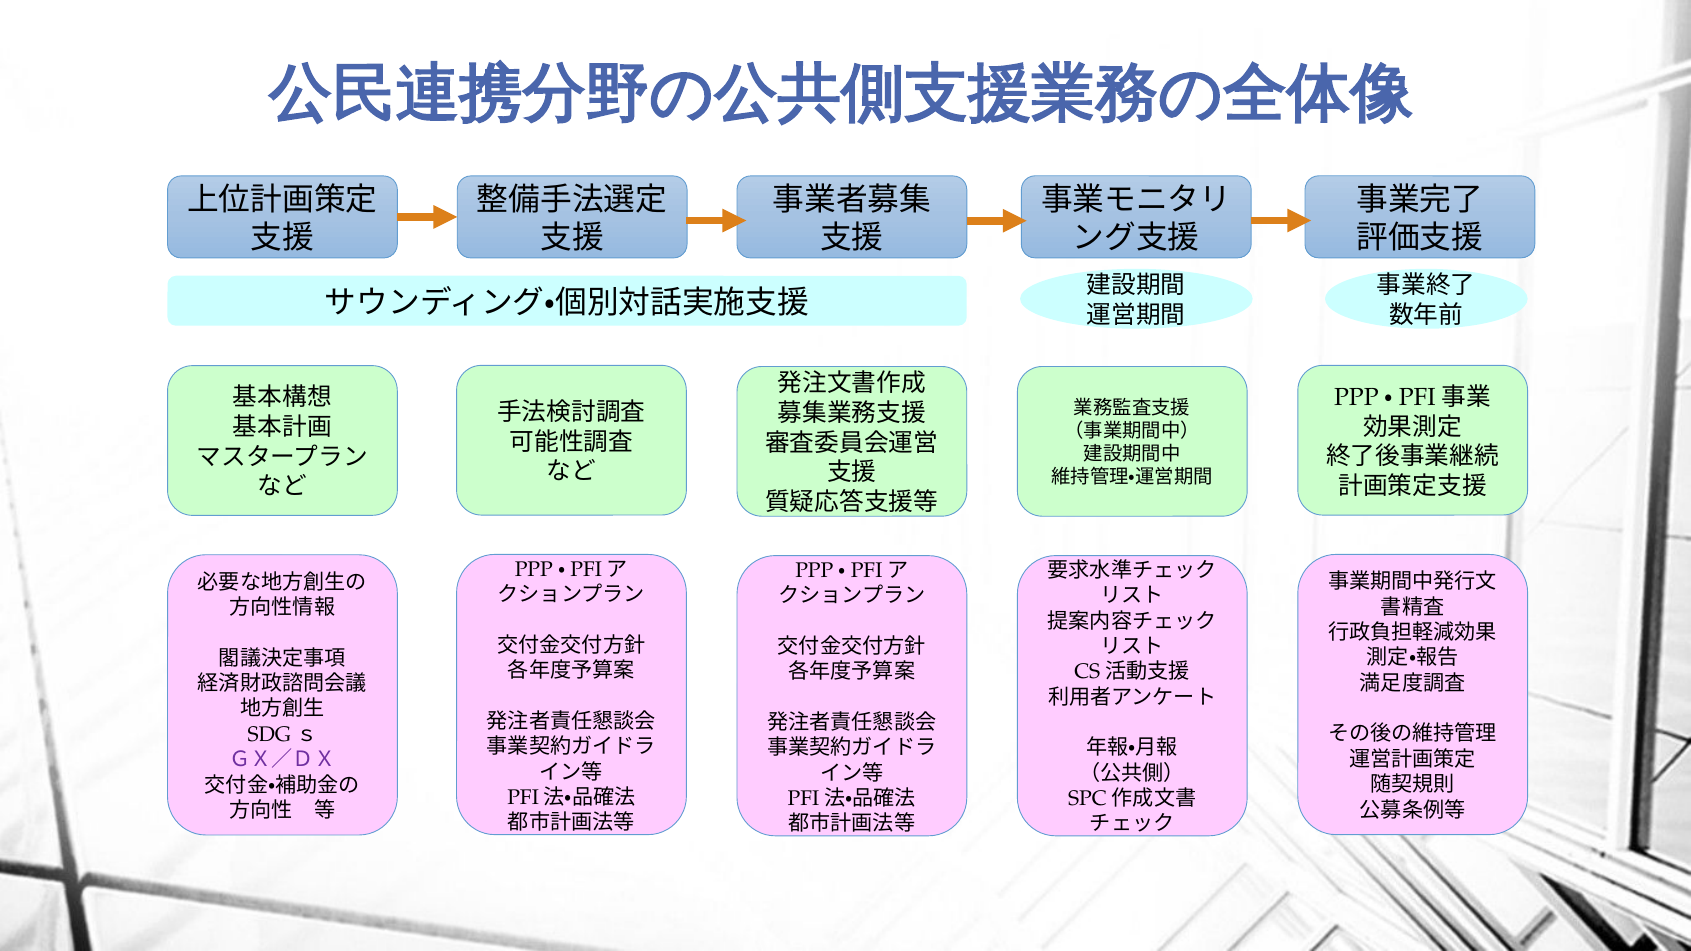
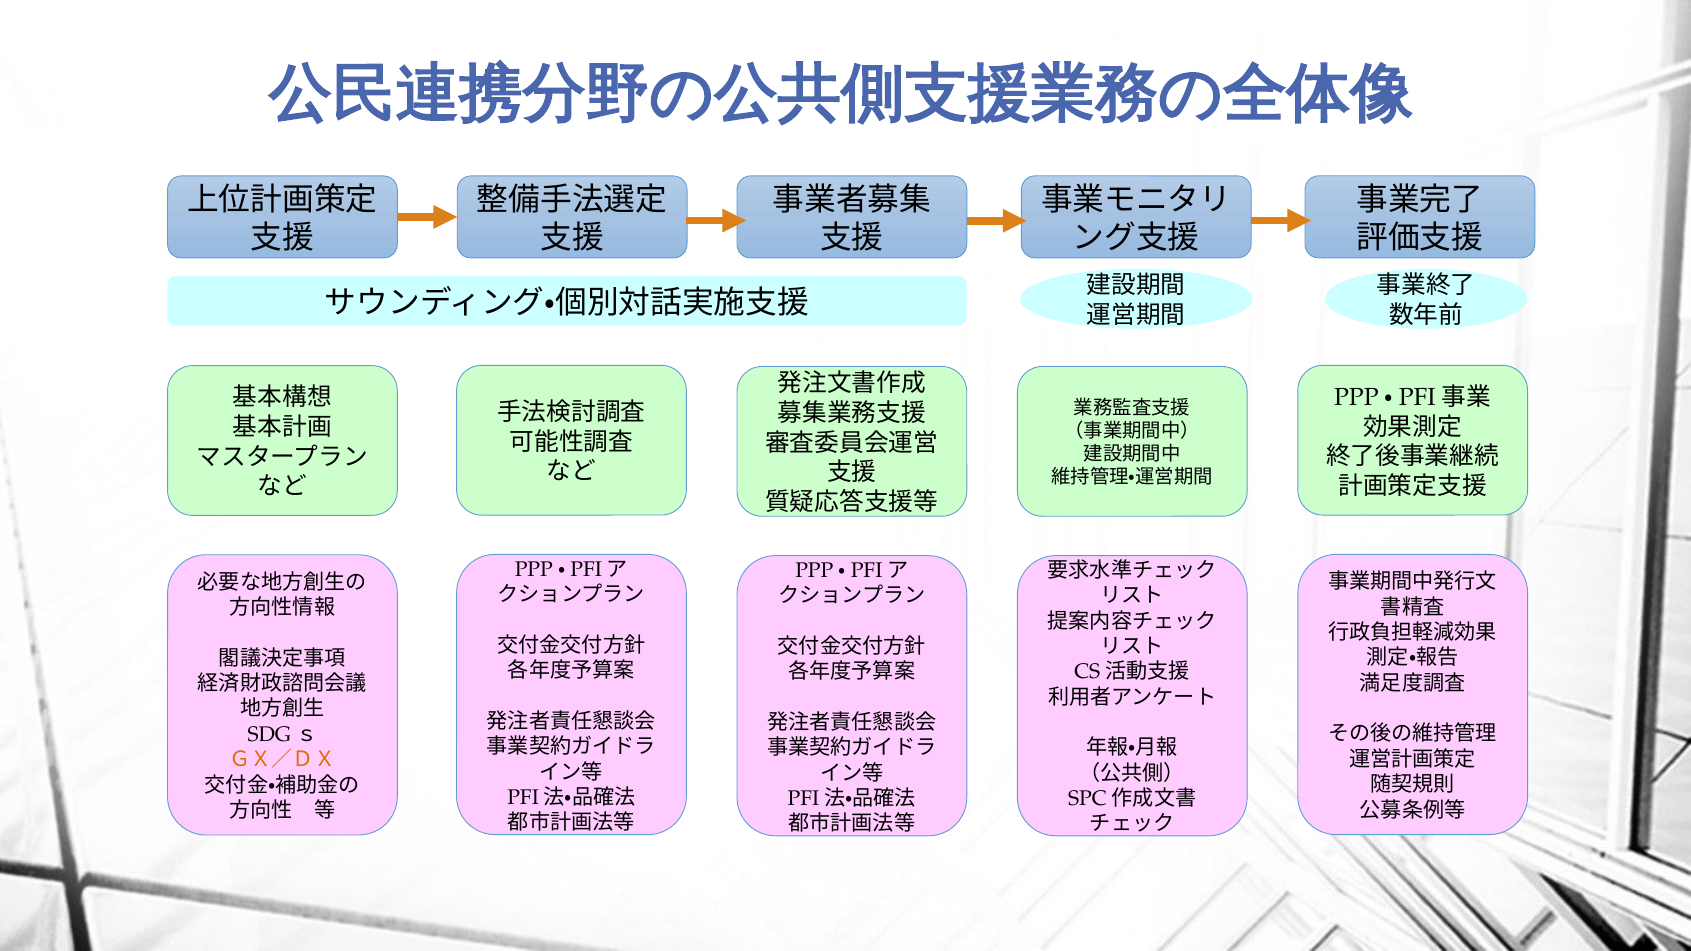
ＧＸ／ＤＸ colour: purple -> orange (282, 760)
